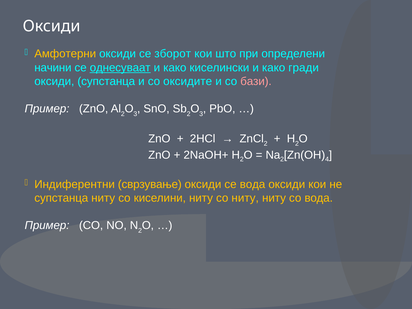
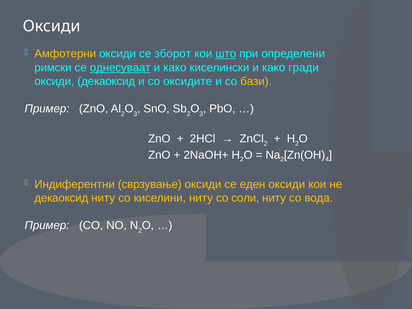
што underline: none -> present (226, 54)
начини: начини -> римски (53, 68)
оксиди супстанца: супстанца -> декаоксид (106, 81)
бази colour: pink -> yellow (256, 81)
се вода: вода -> еден (253, 184)
супстанца: супстанца -> декаоксид (61, 198)
со ниту: ниту -> соли (245, 198)
